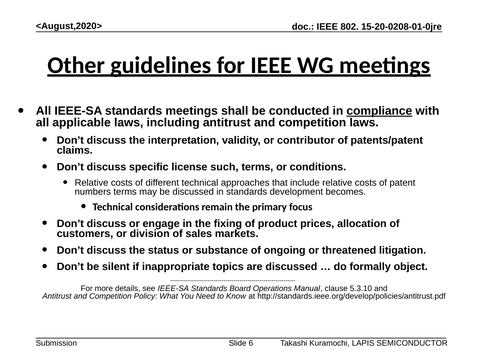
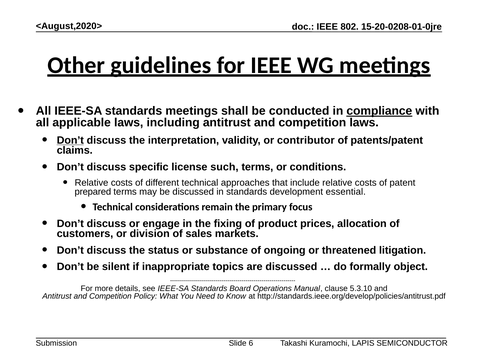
Don’t underline: none -> present (70, 140)
numbers: numbers -> prepared (93, 192)
becomes: becomes -> essential (346, 192)
